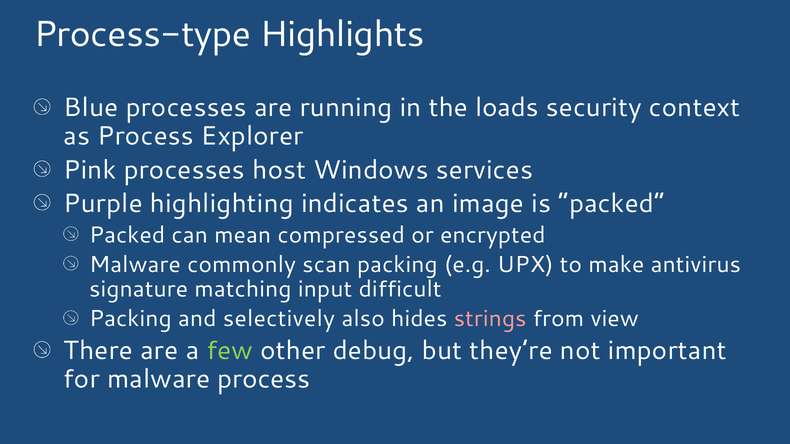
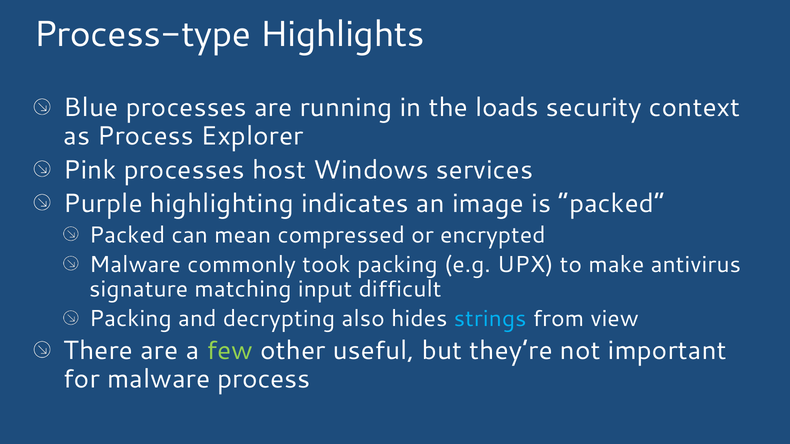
scan: scan -> took (326, 265)
selectively: selectively -> decrypting (279, 319)
strings colour: pink -> light blue (490, 319)
debug: debug -> useful (374, 351)
